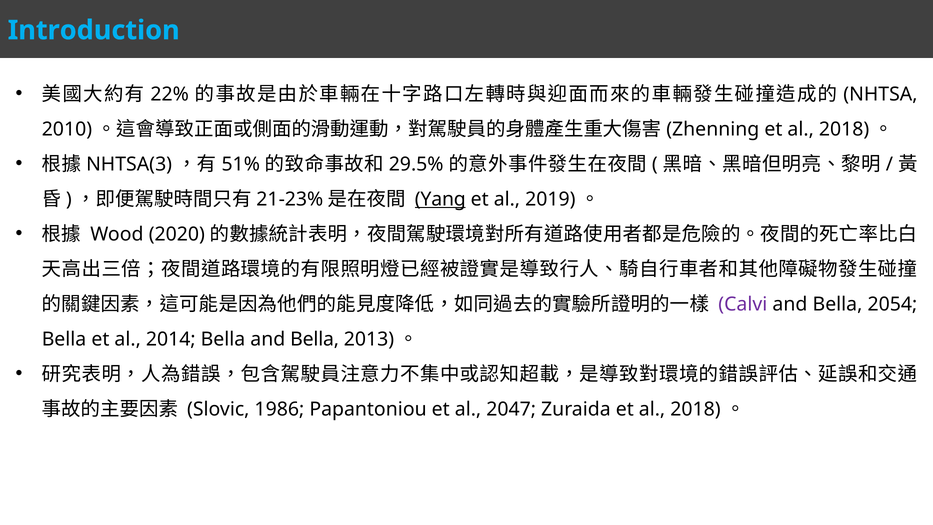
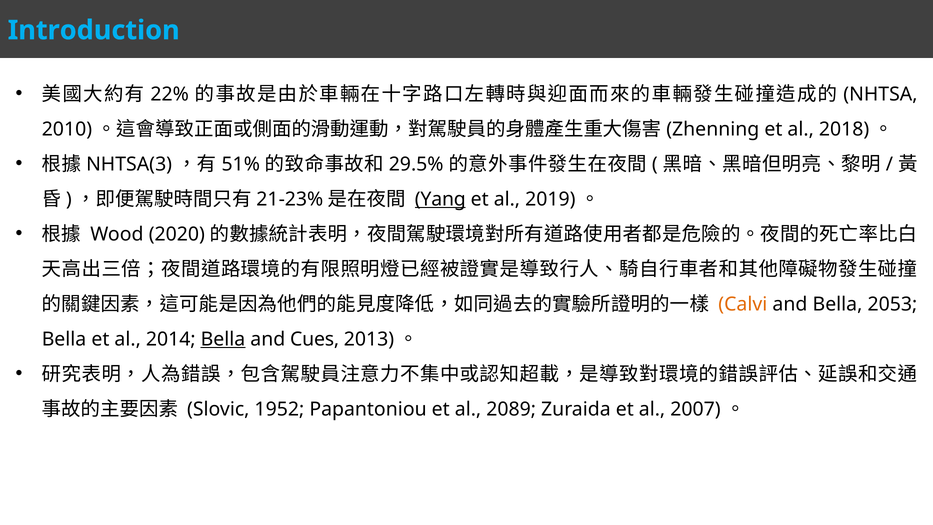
Calvi colour: purple -> orange (743, 304)
2054: 2054 -> 2053 (892, 304)
Bella underline: none -> present (223, 339)
Bella: Bella -> Cues (315, 339)
1986: 1986 -> 1952 (279, 409)
2047: 2047 -> 2089 (511, 409)
Zuraida et al 2018: 2018 -> 2007 (696, 409)
